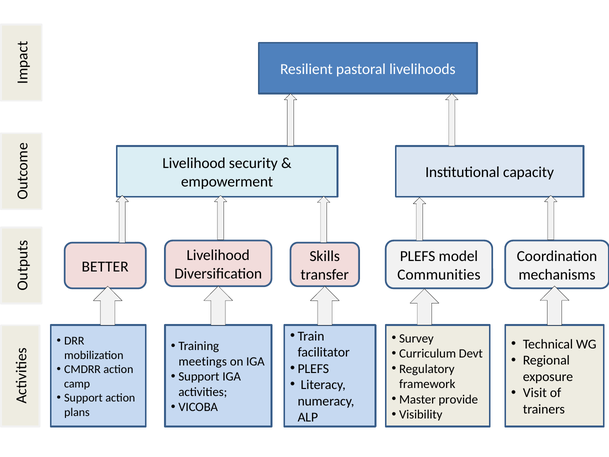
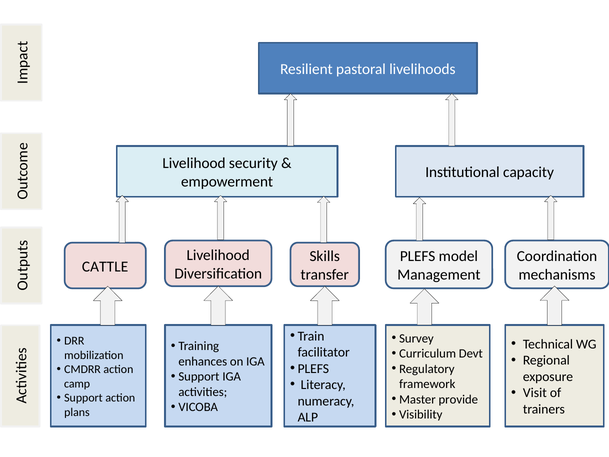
BETTER: BETTER -> CATTLE (105, 266)
Communities: Communities -> Management (439, 274)
meetings: meetings -> enhances (203, 361)
